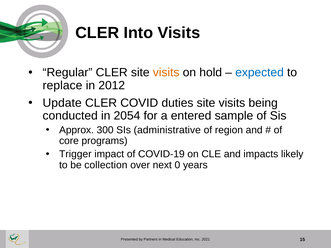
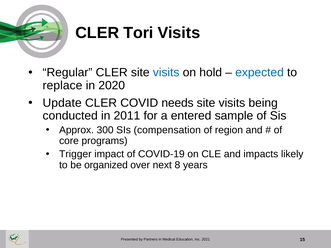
Into: Into -> Tori (138, 33)
visits colour: orange -> blue (166, 73)
2012: 2012 -> 2020 (112, 86)
duties: duties -> needs (178, 103)
2054: 2054 -> 2011 (127, 116)
administrative: administrative -> compensation (167, 130)
collection: collection -> organized (106, 165)
0: 0 -> 8 (177, 165)
